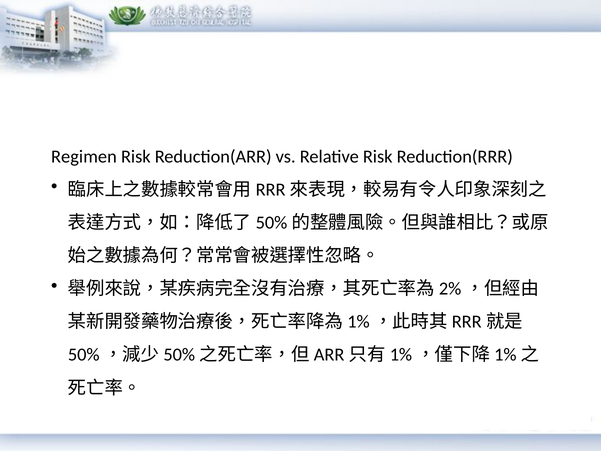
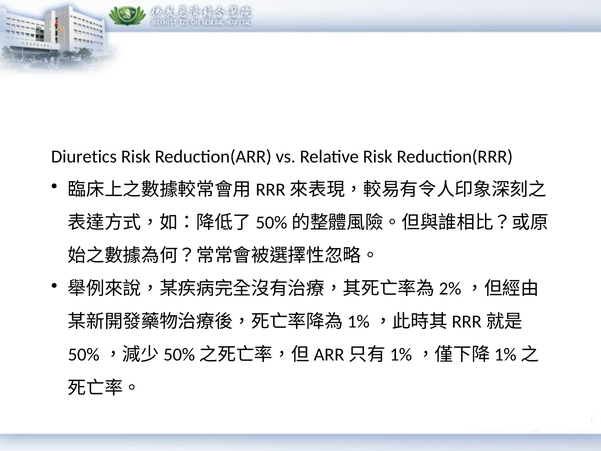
Regimen: Regimen -> Diuretics (84, 157)
